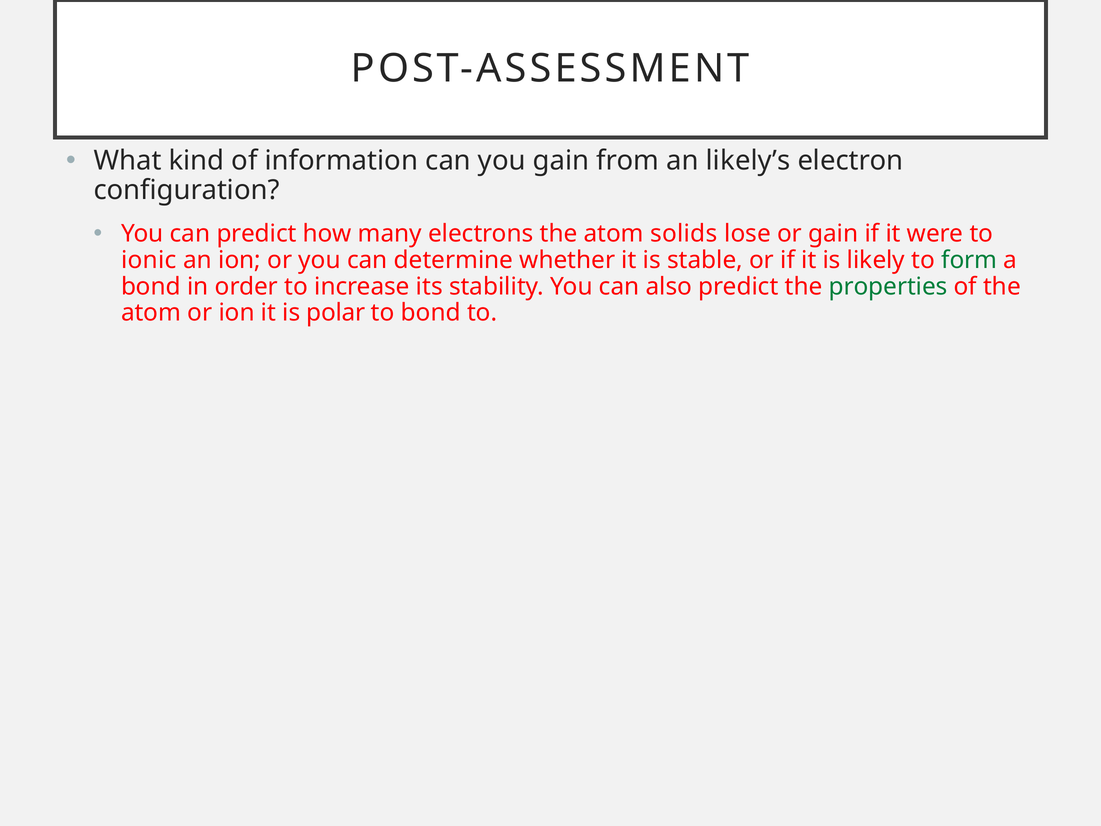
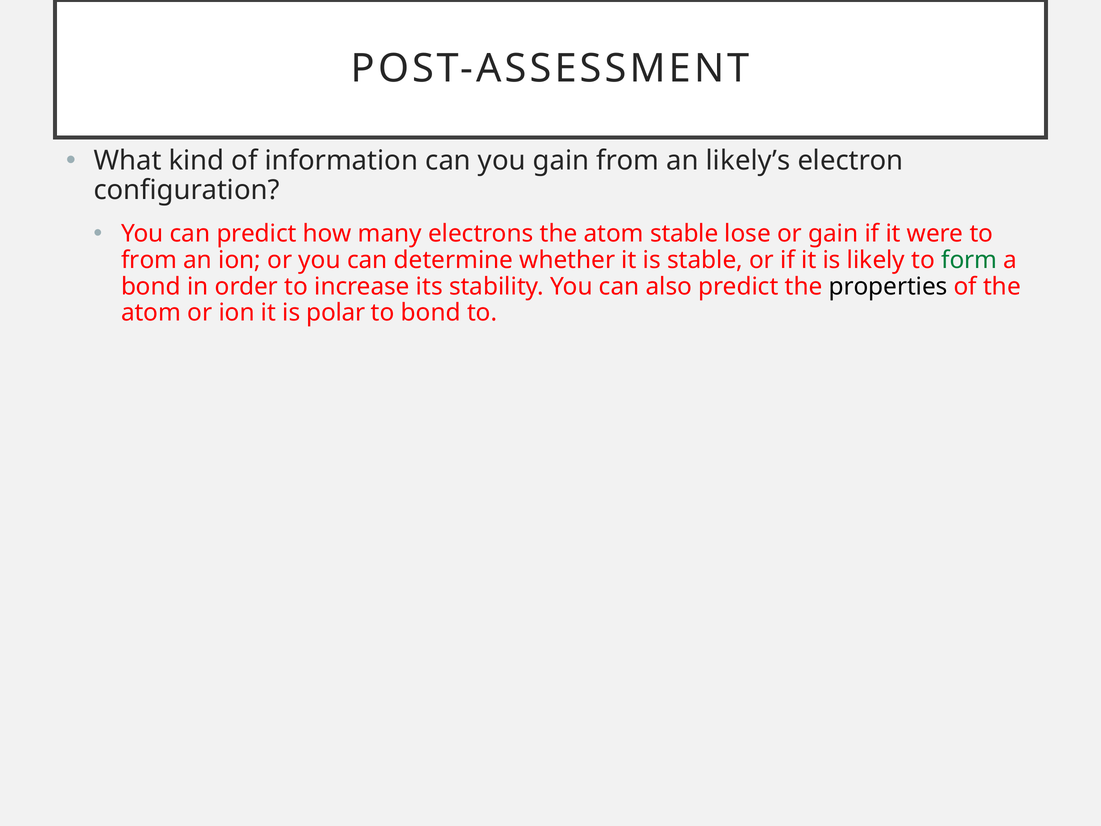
atom solids: solids -> stable (684, 234)
ionic: ionic -> from (149, 260)
properties colour: green -> black (888, 286)
